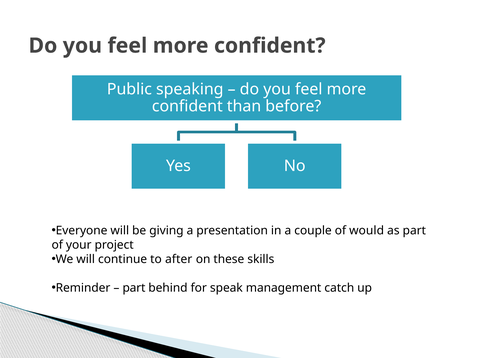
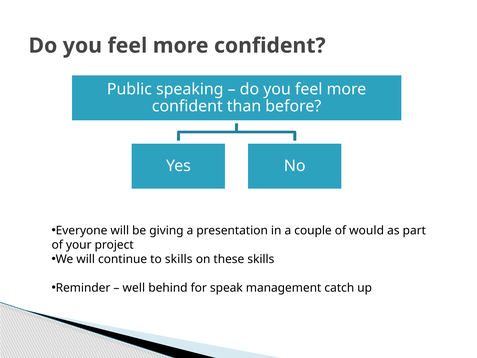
to after: after -> skills (179, 259)
part: part -> well (134, 288)
